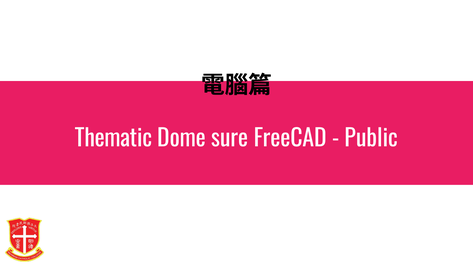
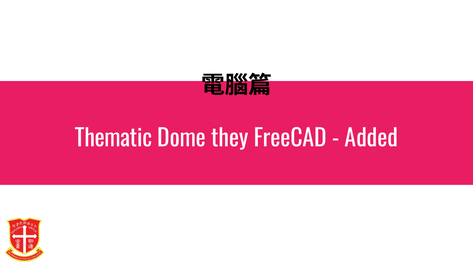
sure: sure -> they (230, 139)
Public: Public -> Added (371, 139)
